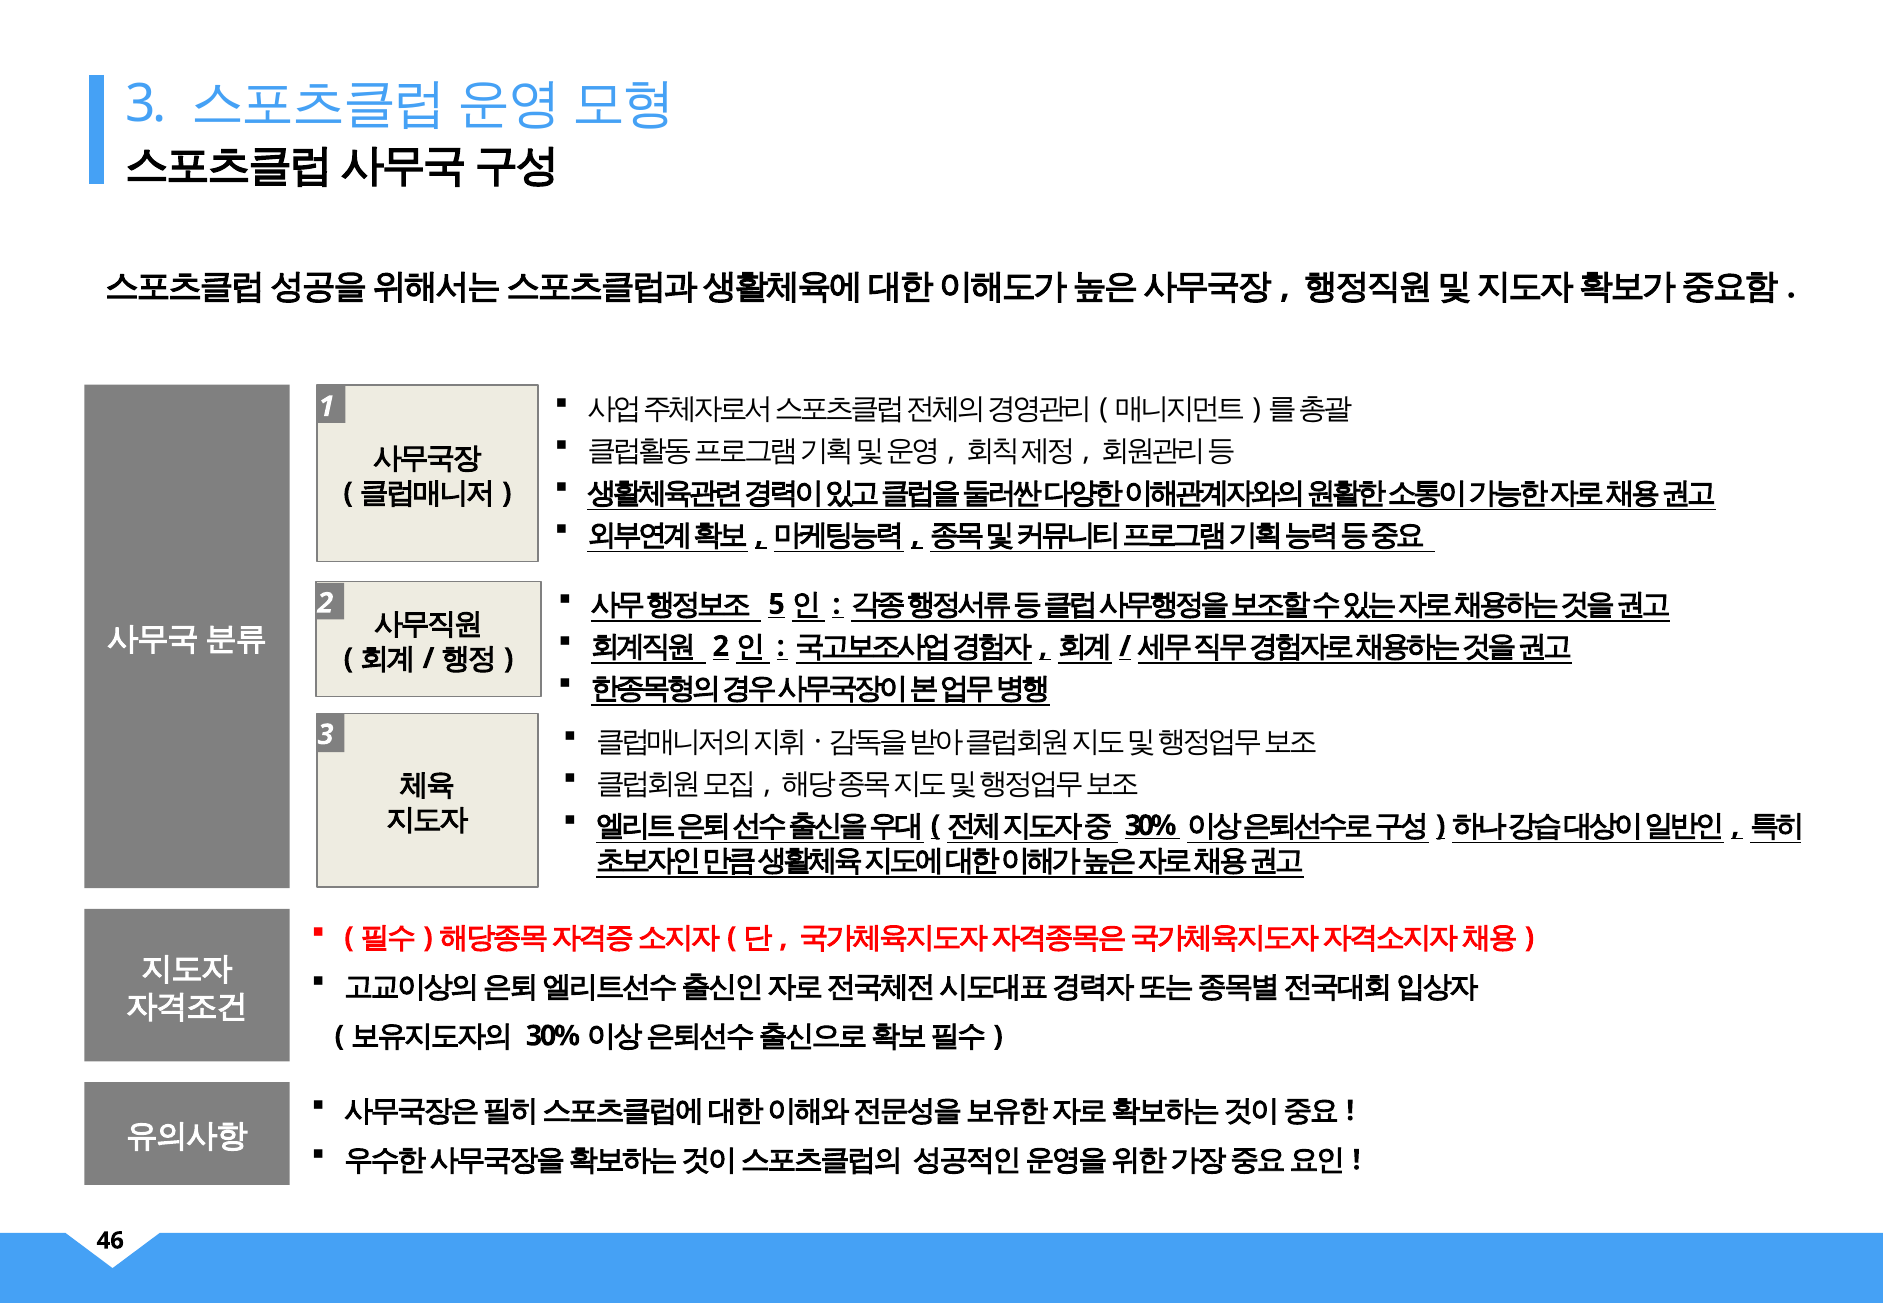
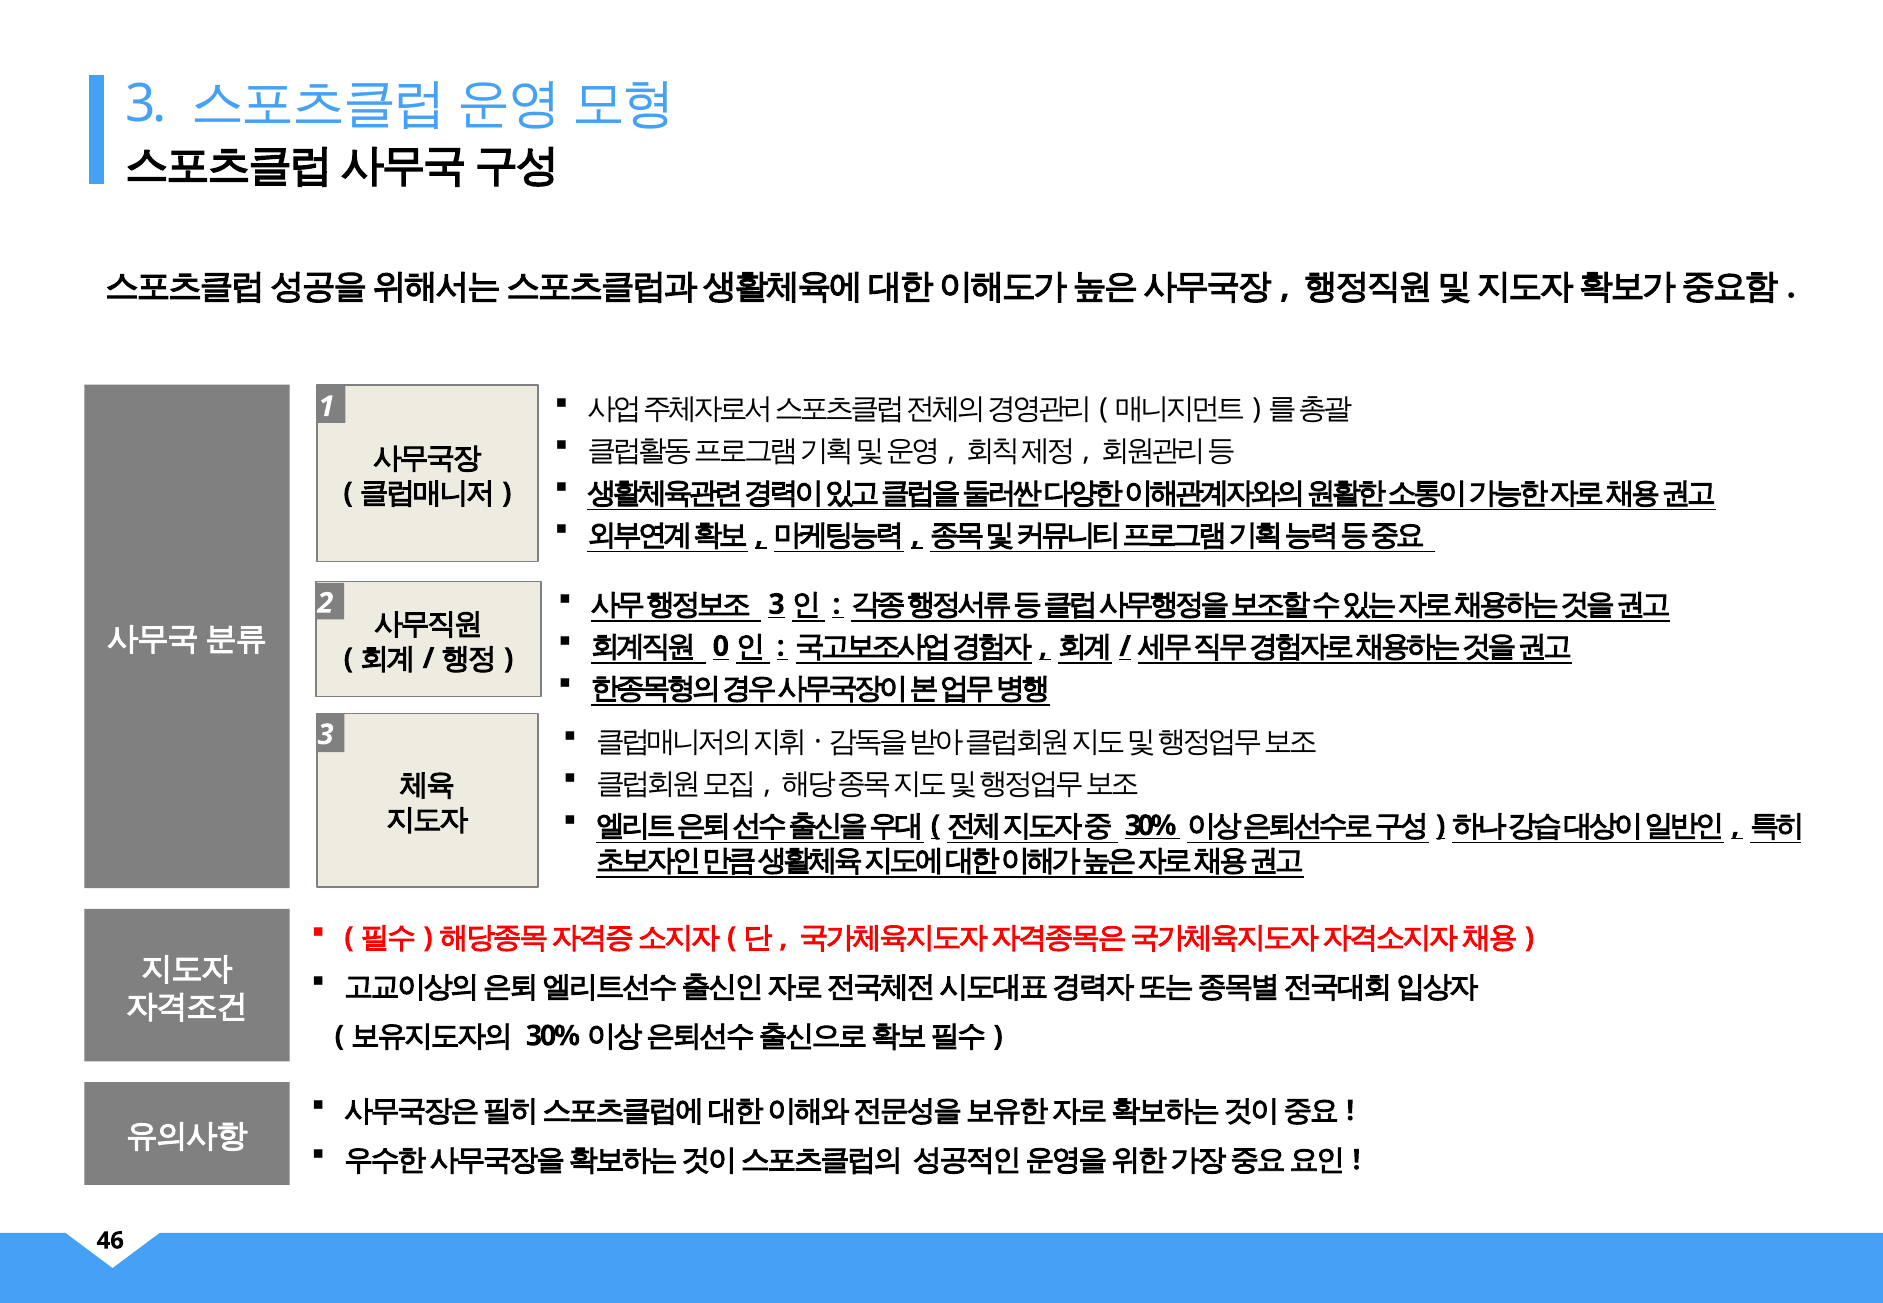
5: 5 -> 3 (777, 605)
2: 2 -> 0 (721, 647)
